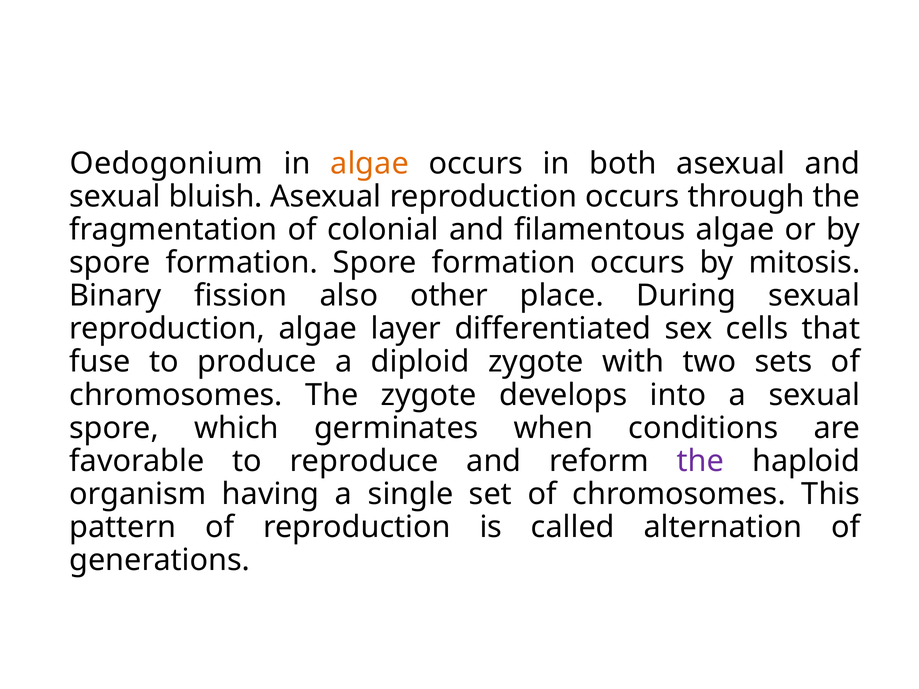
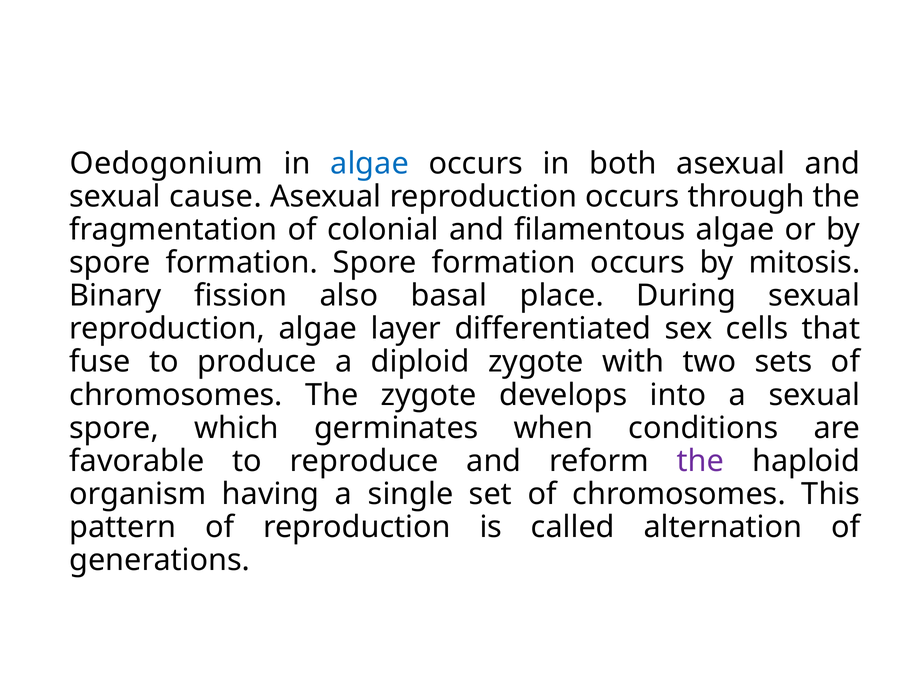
algae colour: orange -> blue (370, 164)
bluish: bluish -> cause (215, 197)
other: other -> basal (449, 296)
